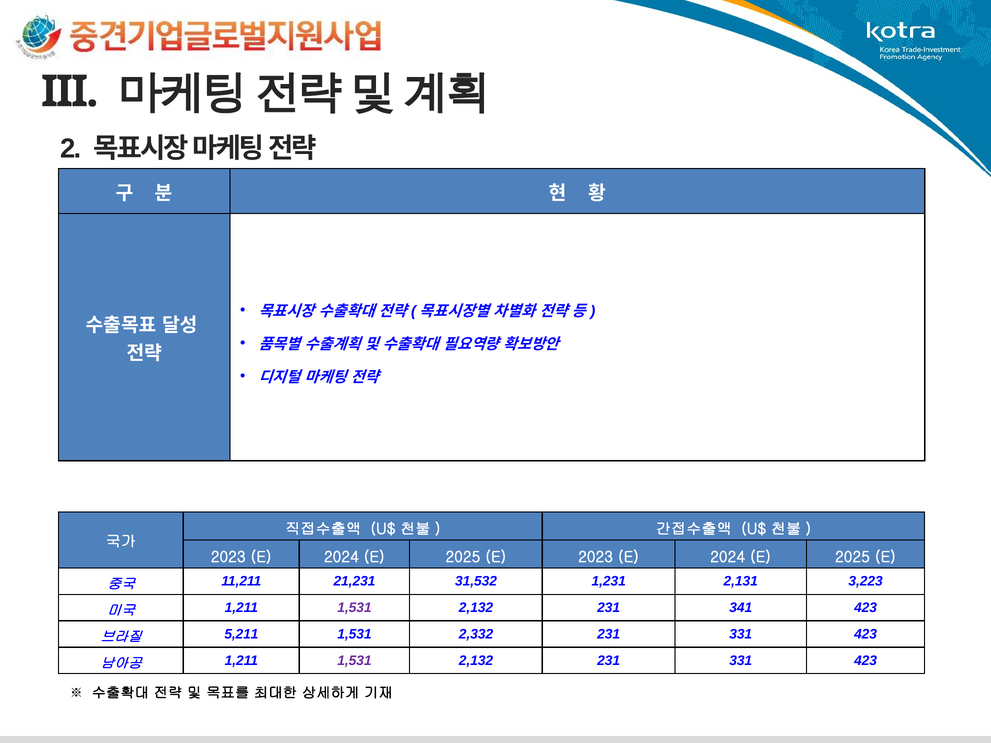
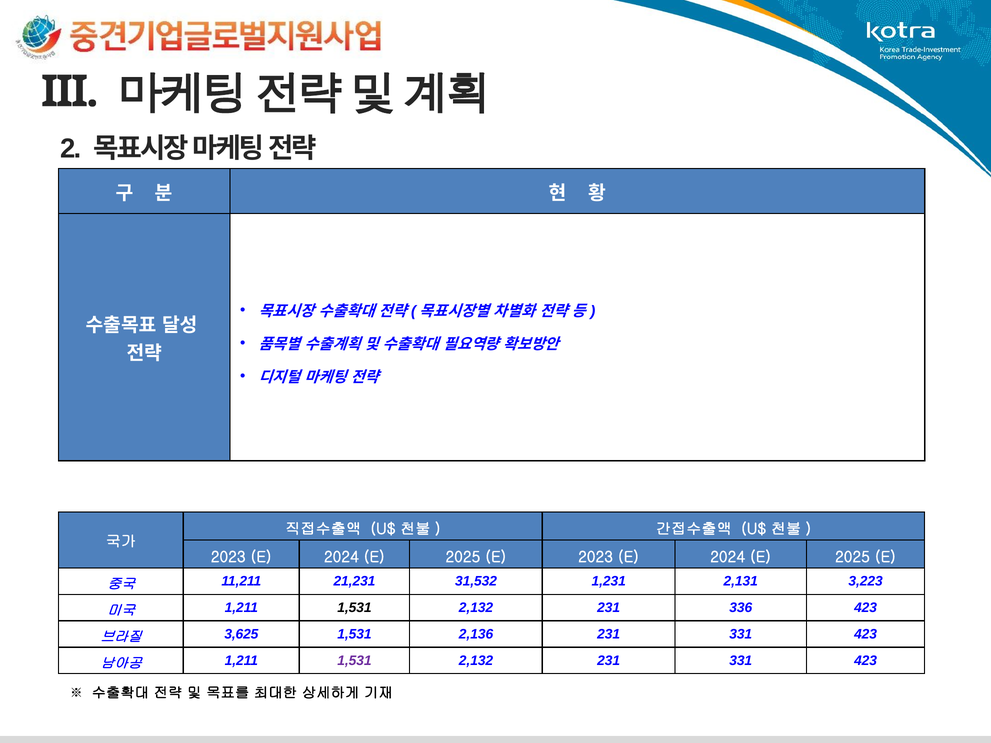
1,531 colour: purple -> black (354, 608)
341: 341 -> 336 (741, 608)
5,211: 5,211 -> 3,625 (241, 634)
2,332: 2,332 -> 2,136 (476, 634)
